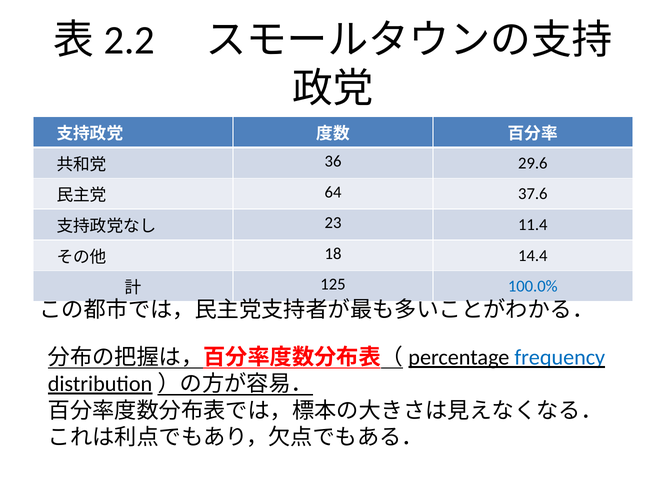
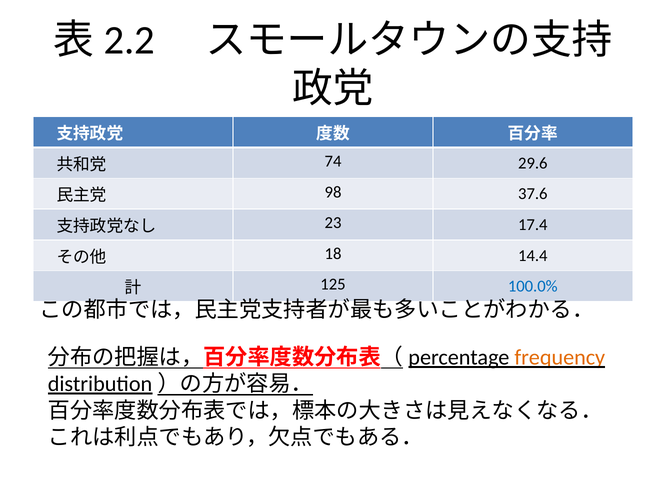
36: 36 -> 74 (333, 161)
64: 64 -> 98 (333, 192)
11.4: 11.4 -> 17.4 (533, 224)
frequency colour: blue -> orange (560, 357)
